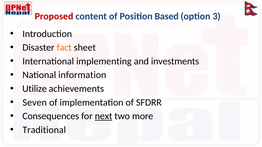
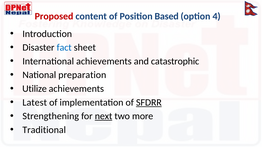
3: 3 -> 4 (217, 16)
fact colour: orange -> blue (64, 48)
International implementing: implementing -> achievements (104, 61)
investments: investments -> catastrophic (175, 61)
information: information -> preparation (82, 75)
Seven: Seven -> Latest (35, 103)
SFDRR underline: none -> present (149, 103)
Consequences: Consequences -> Strengthening (51, 116)
